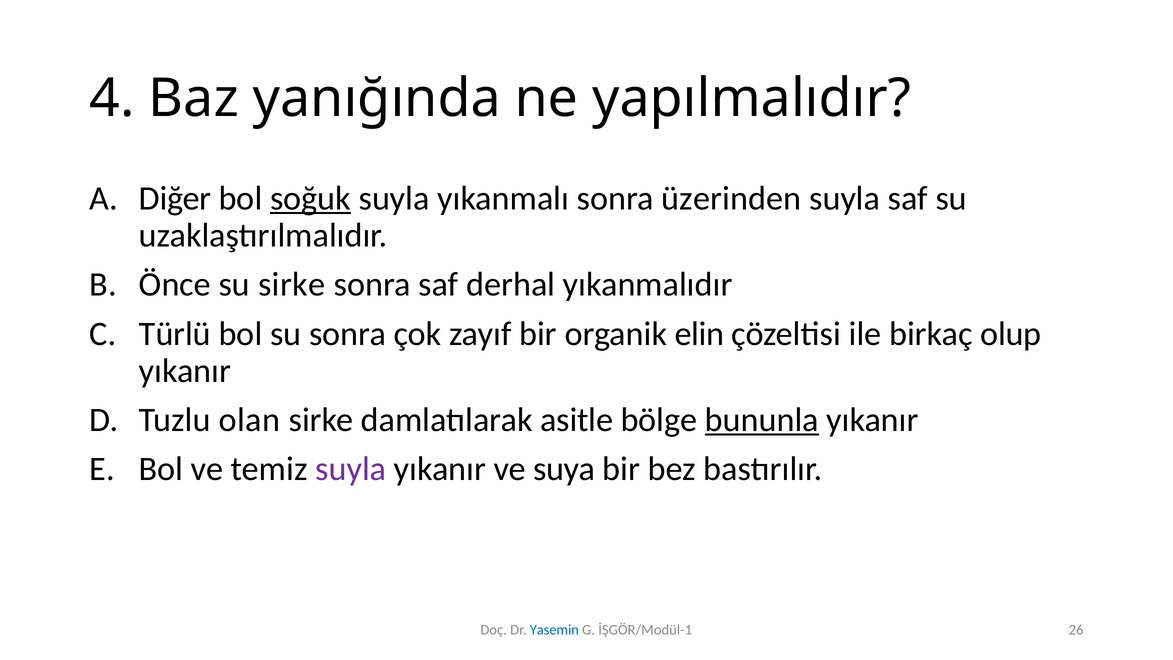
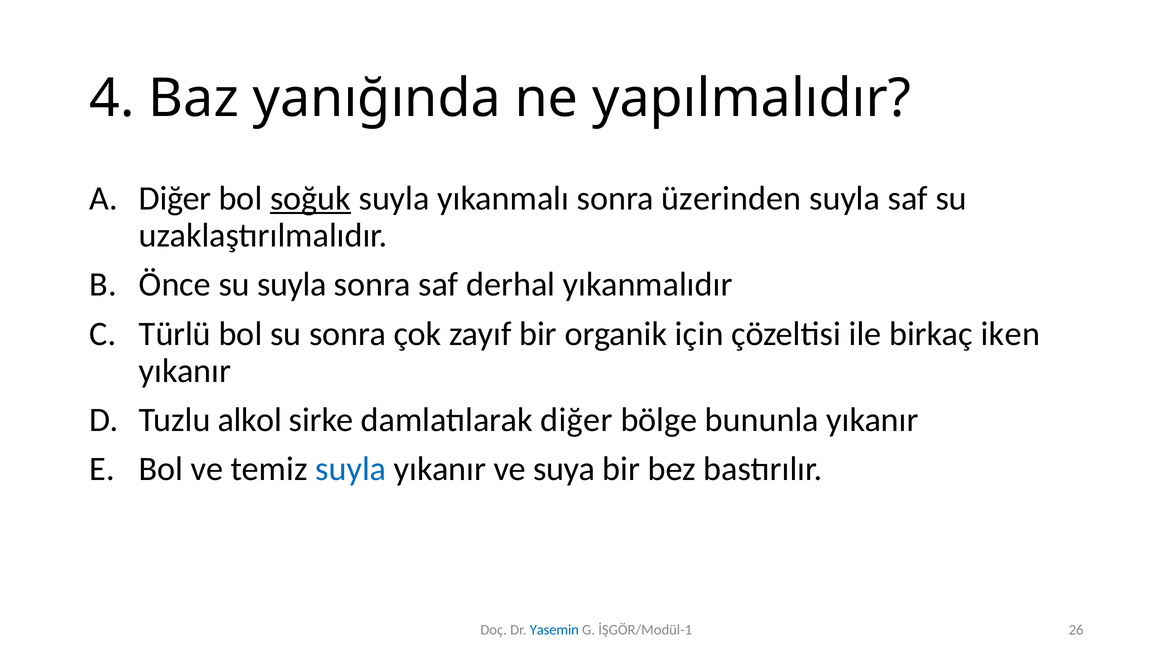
su sirke: sirke -> suyla (292, 284)
elin: elin -> için (699, 334)
olup: olup -> iken (1010, 334)
olan: olan -> alkol (250, 420)
damlatılarak asitle: asitle -> diğer (576, 420)
bununla underline: present -> none (762, 420)
suyla colour: purple -> blue (351, 469)
